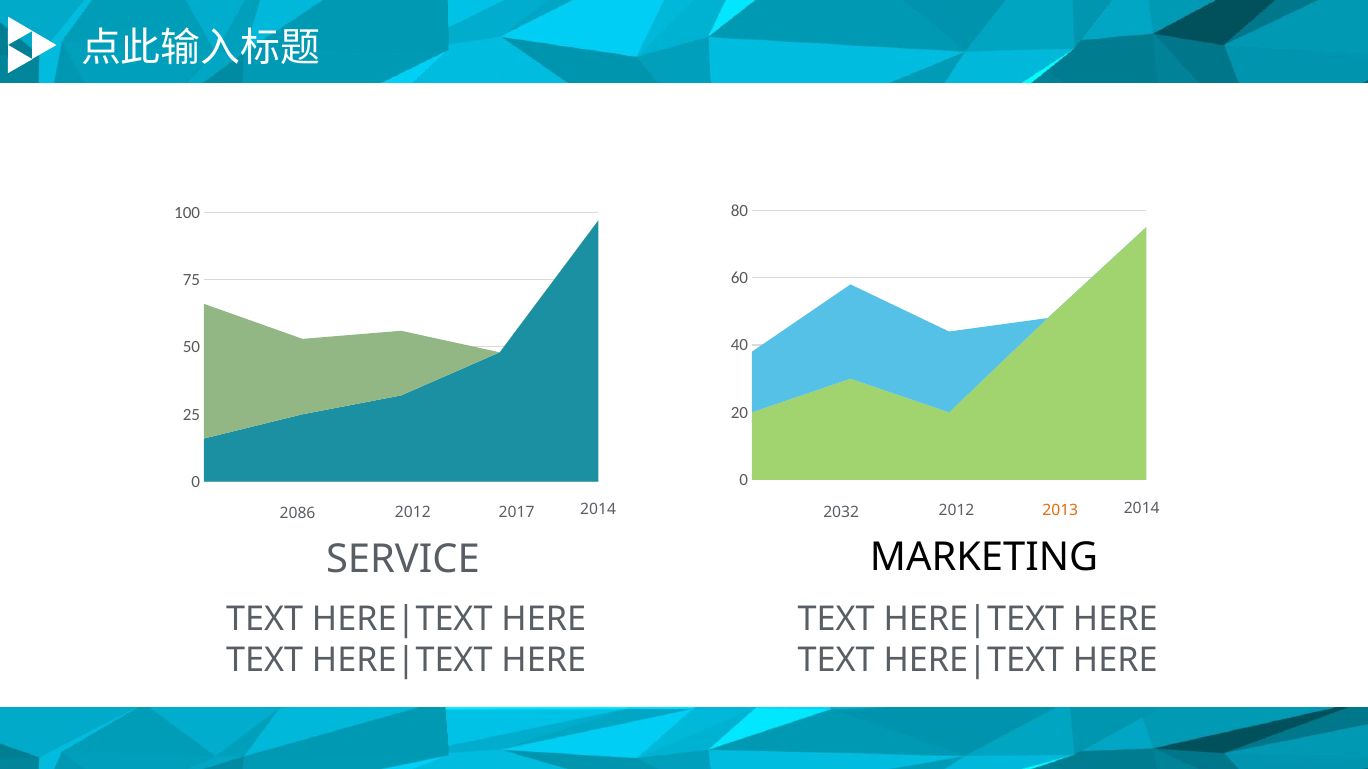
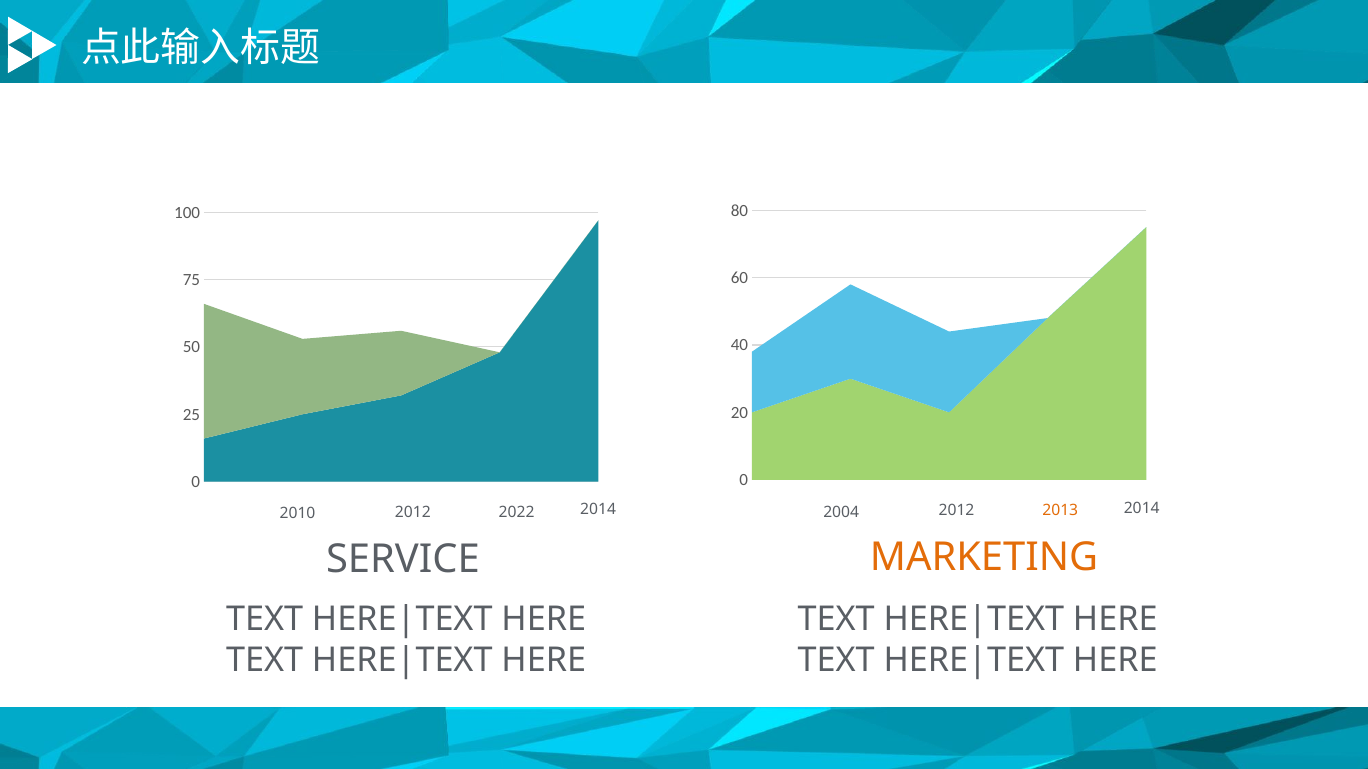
2086: 2086 -> 2010 (298, 514)
2017: 2017 -> 2022 (517, 513)
2032: 2032 -> 2004 (841, 513)
MARKETING colour: black -> orange (984, 558)
